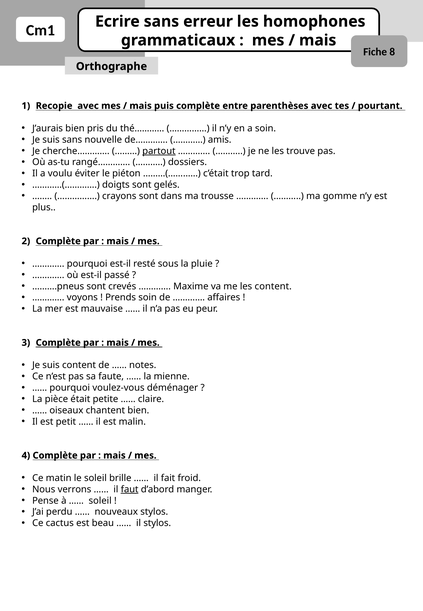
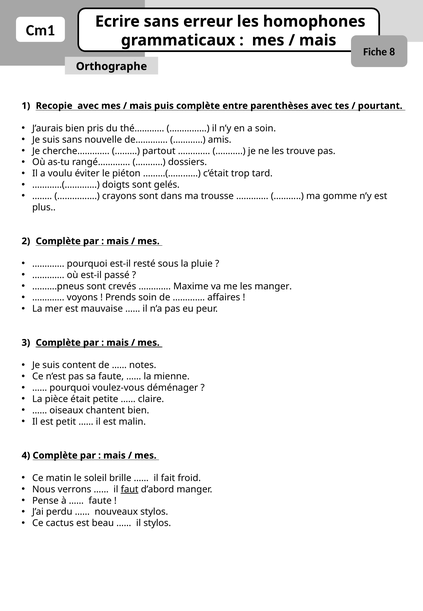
partout underline: present -> none (159, 151)
les content: content -> manger (273, 286)
soleil: soleil -> faute (100, 501)
